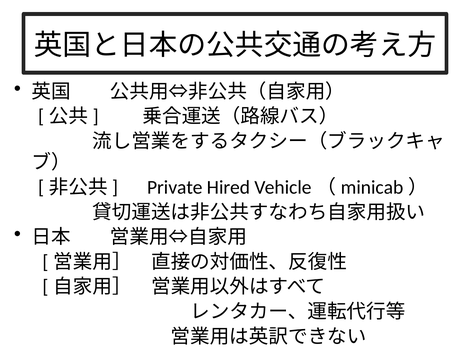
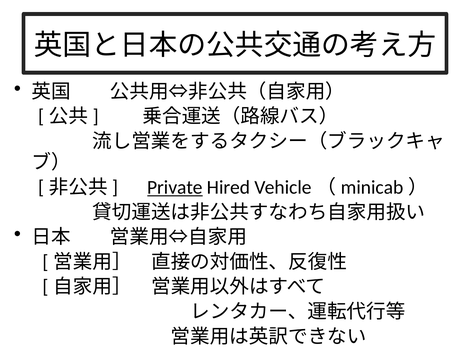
Private underline: none -> present (175, 188)
